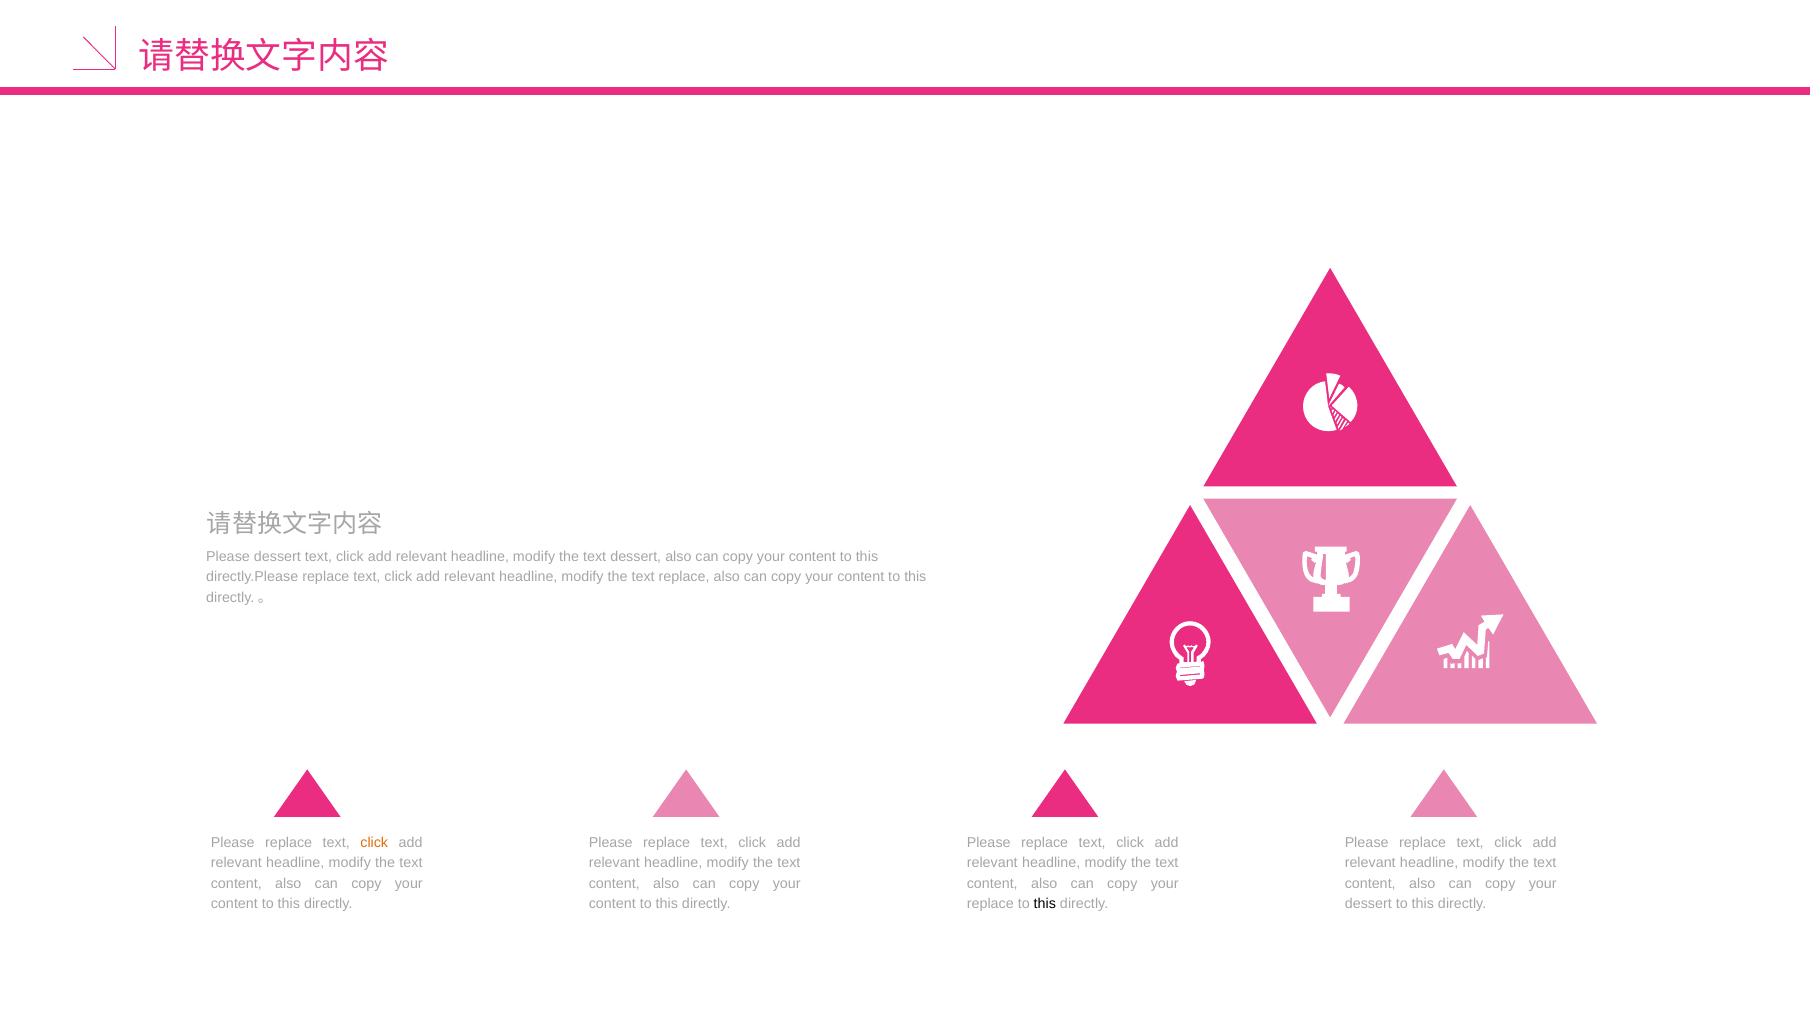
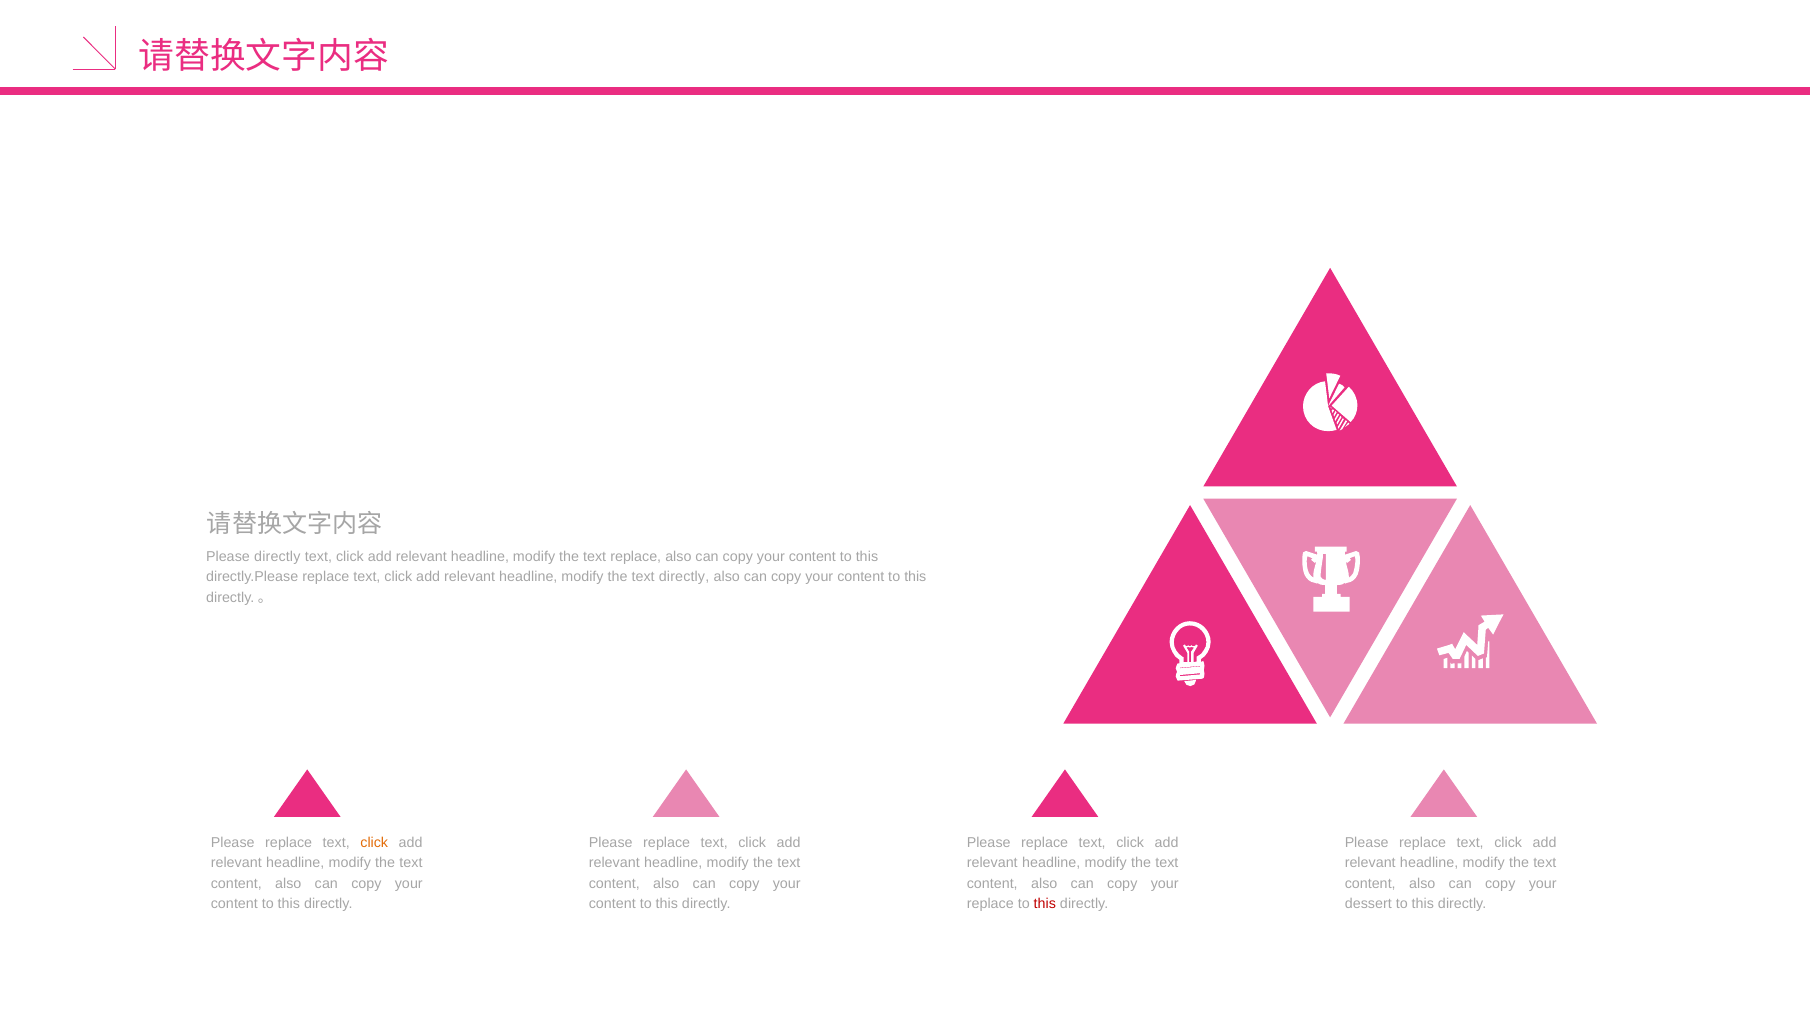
Please dessert: dessert -> directly (277, 557)
text dessert: dessert -> replace (636, 557)
text replace: replace -> directly (684, 577)
this colour: black -> red (1045, 904)
